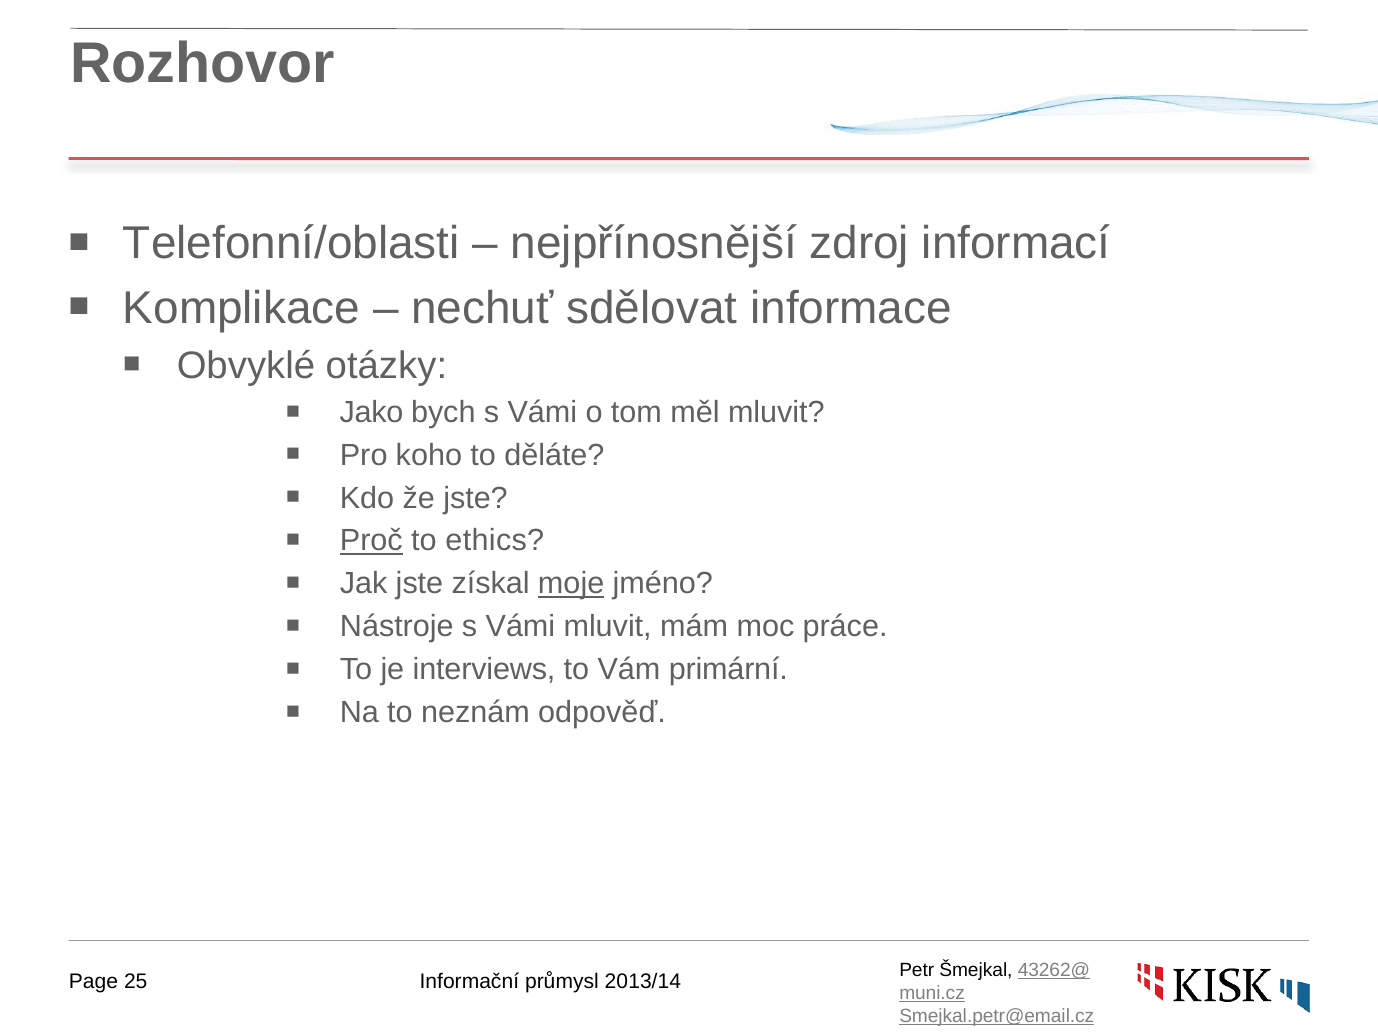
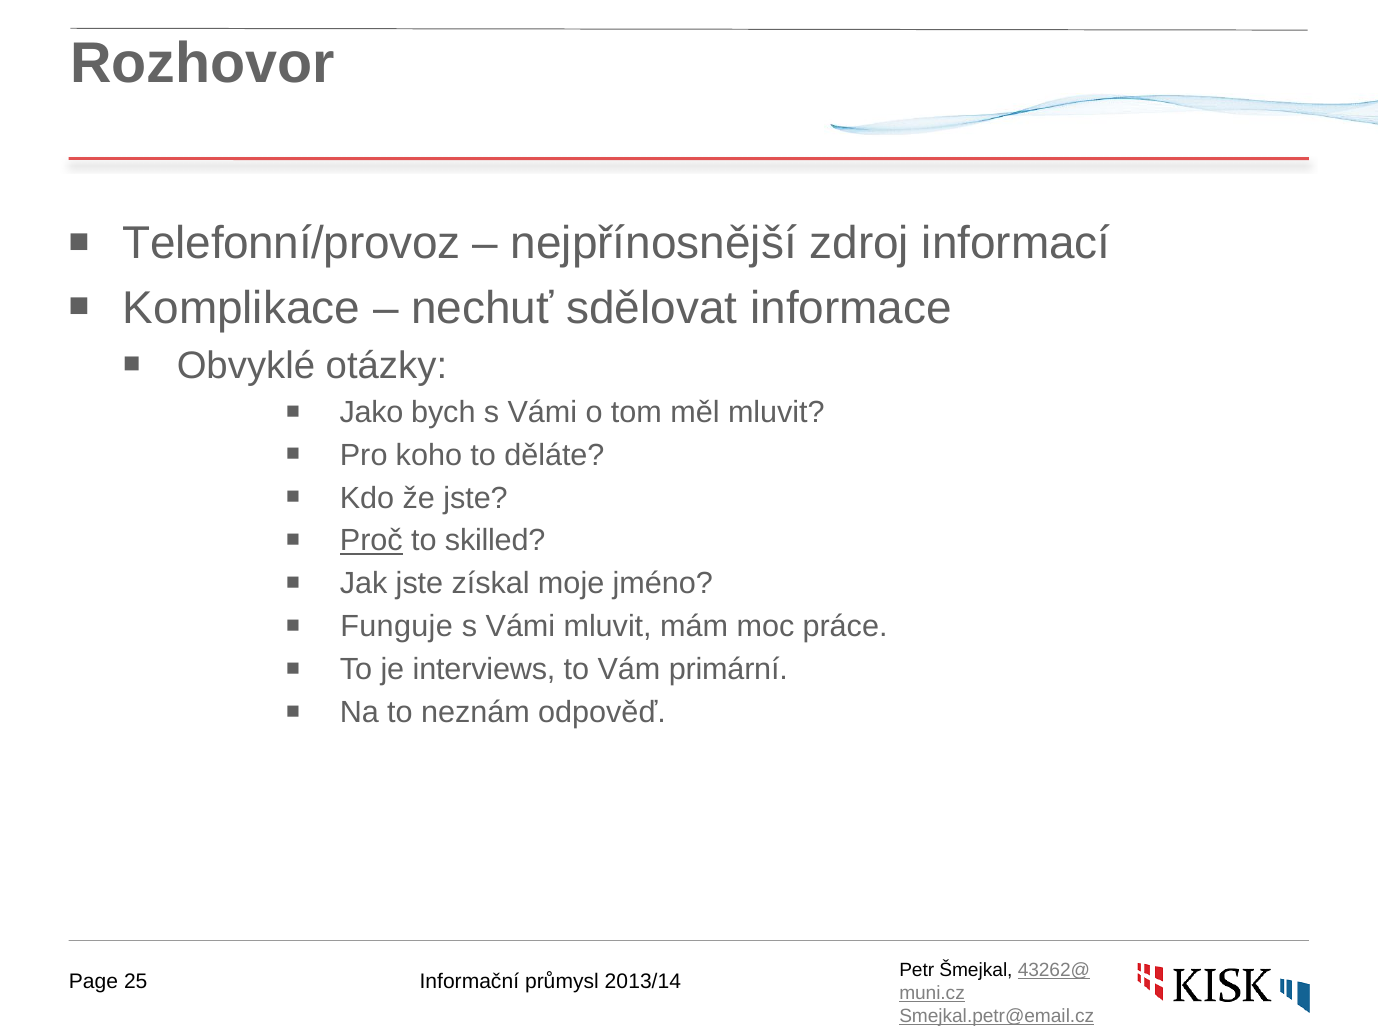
Telefonní/oblasti: Telefonní/oblasti -> Telefonní/provoz (292, 244)
ethics: ethics -> skilled (495, 541)
moje underline: present -> none (571, 584)
Nástroje: Nástroje -> Funguje (397, 627)
